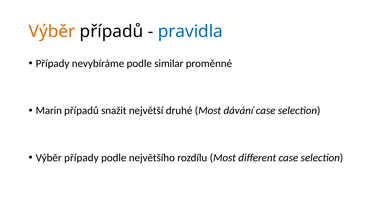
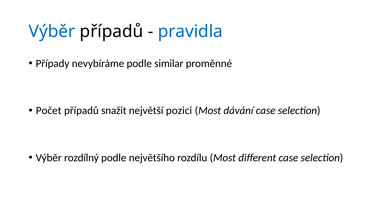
Výběr colour: orange -> blue (52, 32)
Marin: Marin -> Počet (49, 111)
druhé: druhé -> pozici (179, 111)
Výběr případy: případy -> rozdílný (81, 158)
